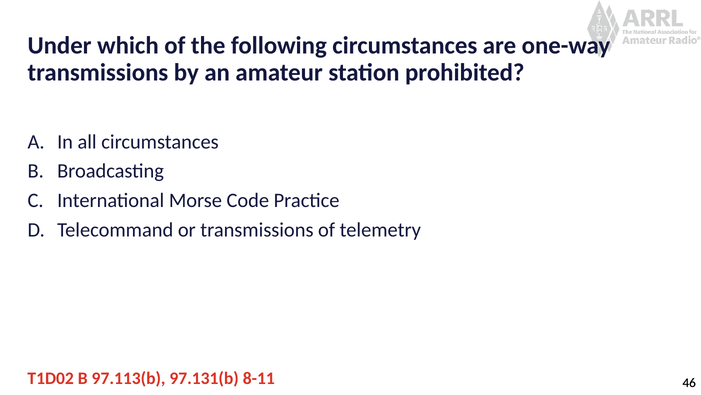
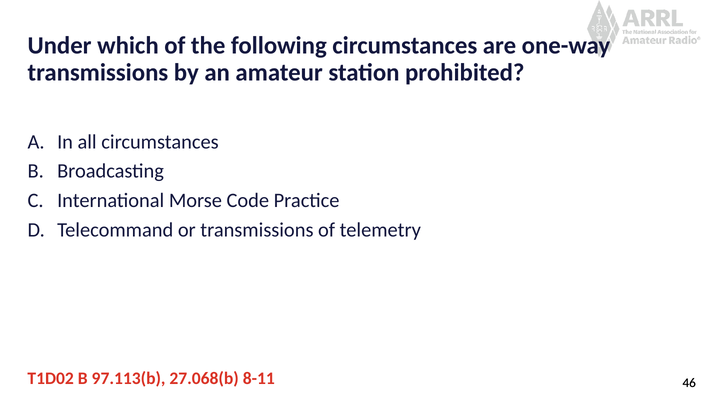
97.131(b: 97.131(b -> 27.068(b (204, 378)
